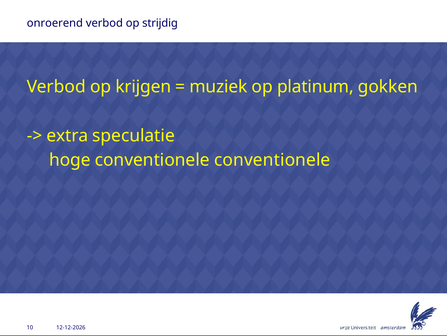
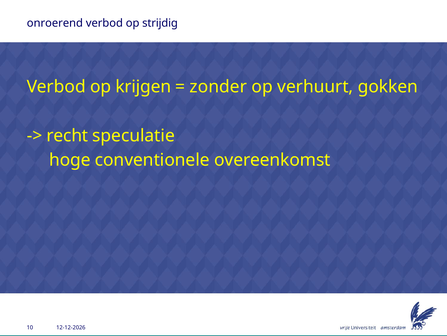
muziek: muziek -> zonder (218, 87)
platinum: platinum -> verhuurt (315, 87)
extra: extra -> recht (67, 135)
conventionele conventionele: conventionele -> overeenkomst (272, 160)
